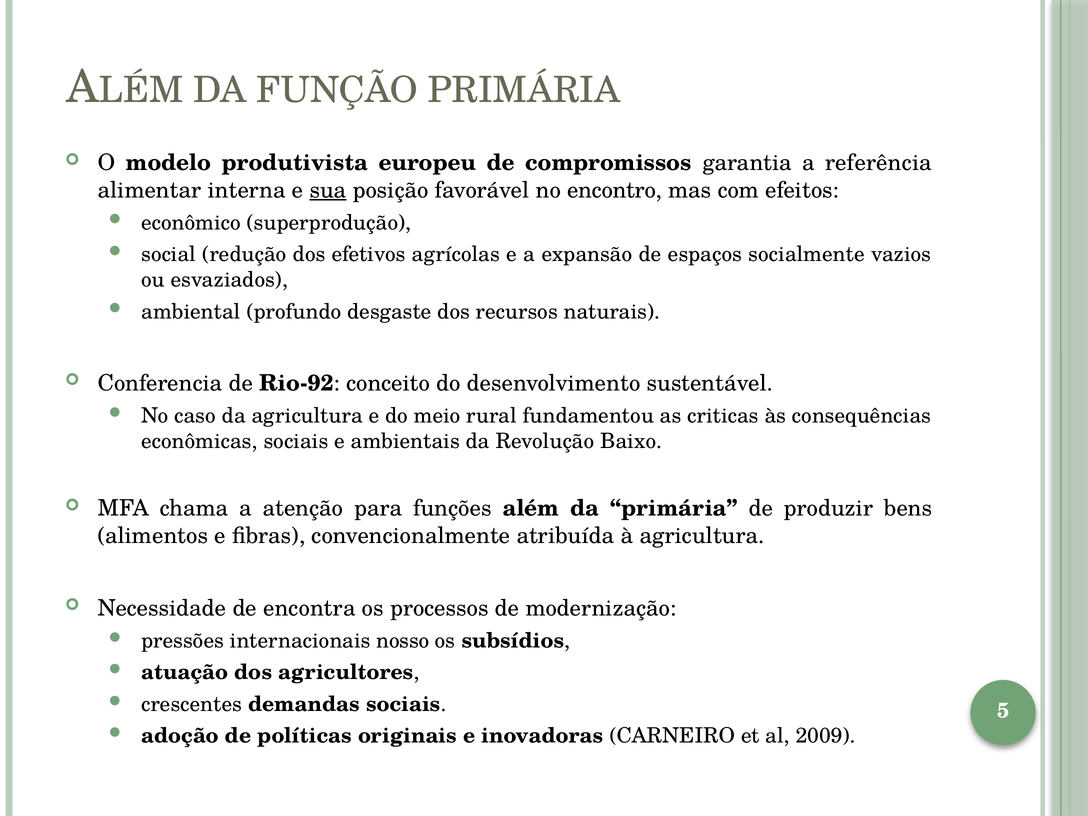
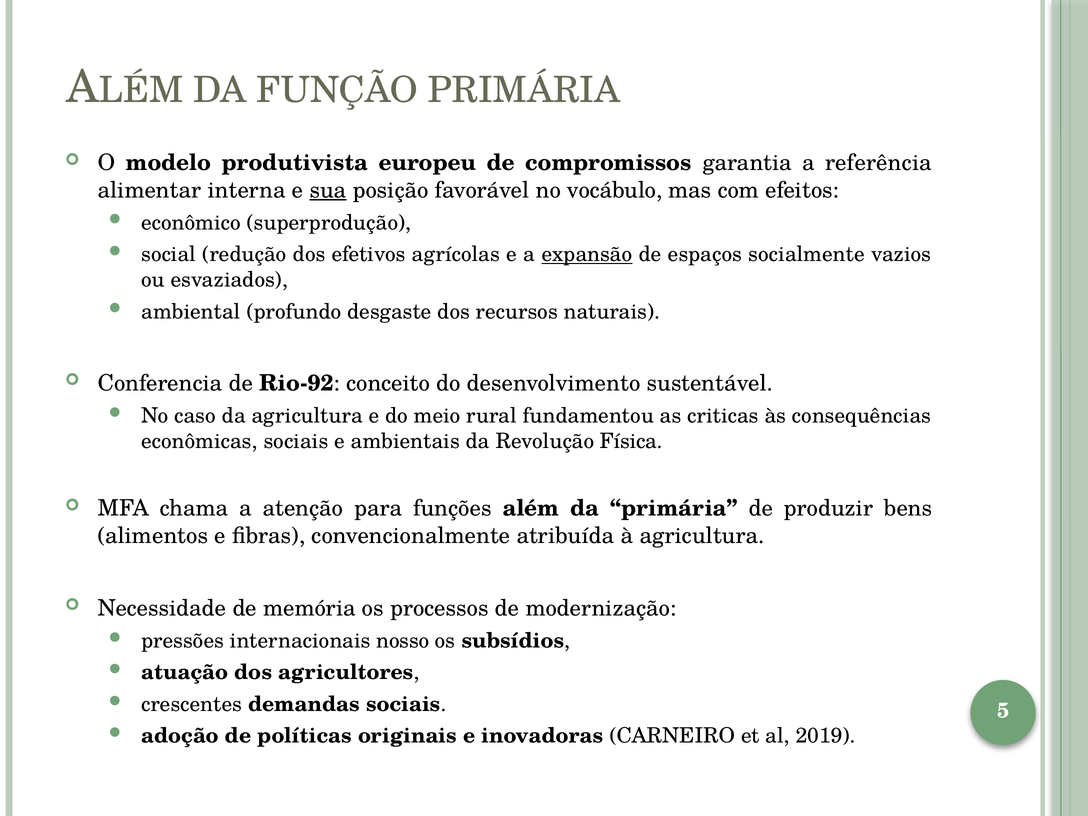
encontro: encontro -> vocábulo (615, 190)
expansão underline: none -> present (587, 254)
Baixo: Baixo -> Física (631, 441)
encontra: encontra -> memória (309, 608)
2009: 2009 -> 2019 (826, 736)
